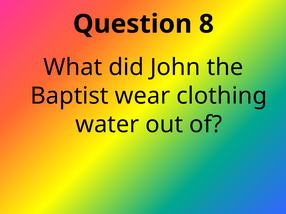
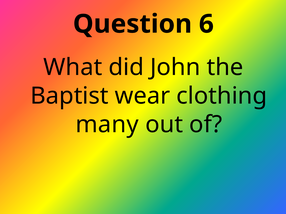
8: 8 -> 6 (206, 24)
water: water -> many (107, 125)
